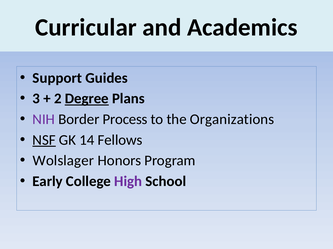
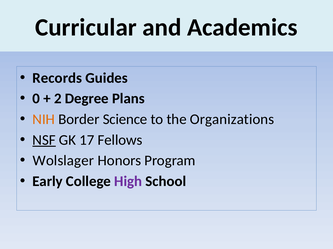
Support: Support -> Records (57, 78)
3: 3 -> 0 (36, 99)
Degree underline: present -> none (87, 99)
NIH colour: purple -> orange (44, 120)
Process: Process -> Science (125, 120)
14: 14 -> 17 (87, 140)
